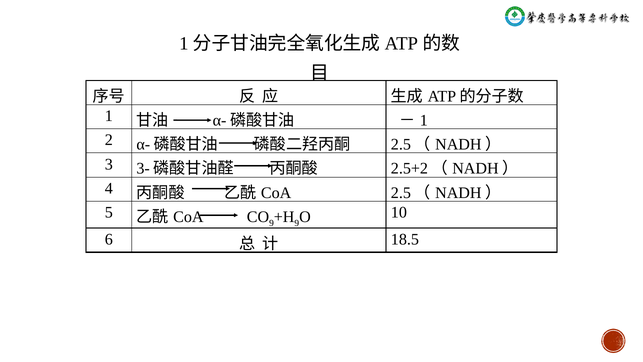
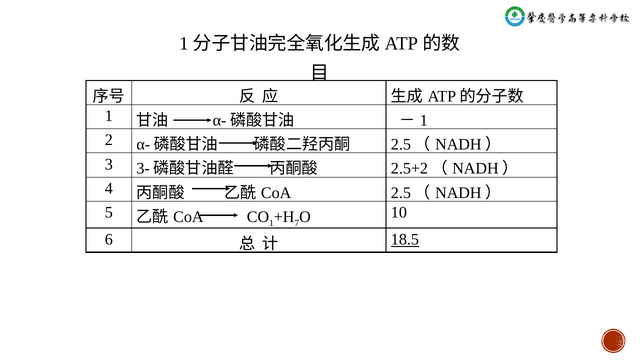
9: 9 -> 1 (271, 223)
9: 9 -> 7 (297, 223)
18.5 underline: none -> present (405, 239)
